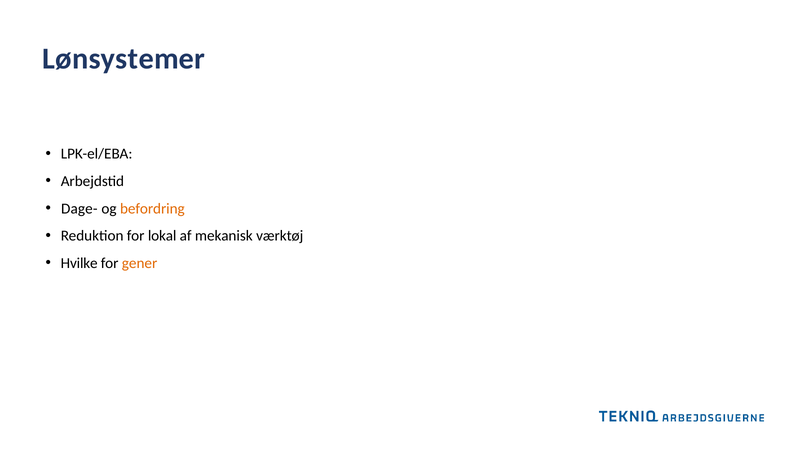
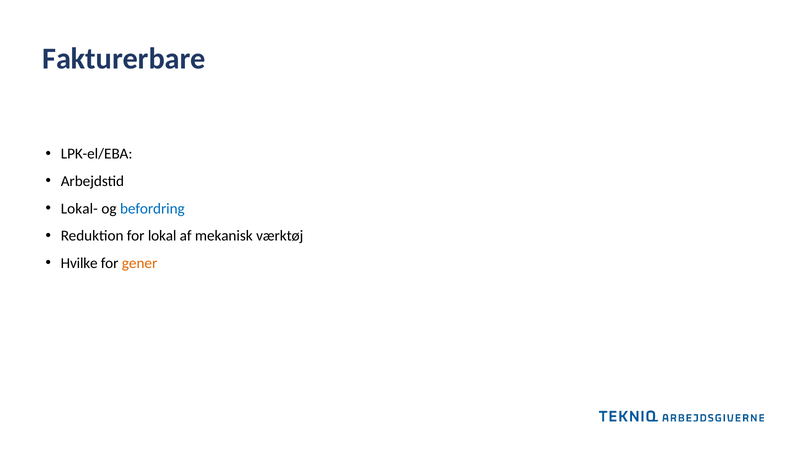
Lønsystemer: Lønsystemer -> Fakturerbare (124, 59)
Dage-: Dage- -> Lokal- (79, 209)
befordring colour: orange -> blue (152, 209)
